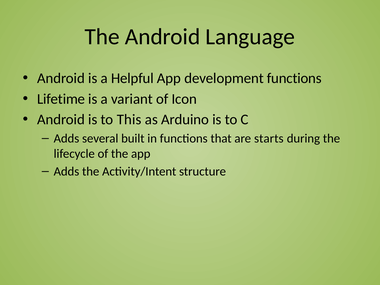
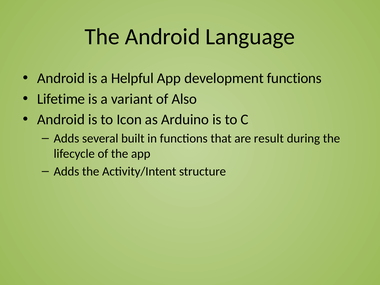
Icon: Icon -> Also (184, 99)
This: This -> Icon (129, 120)
starts: starts -> result (269, 138)
